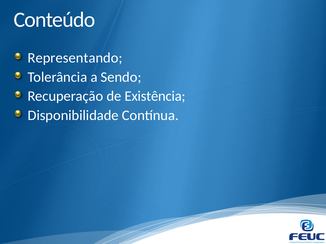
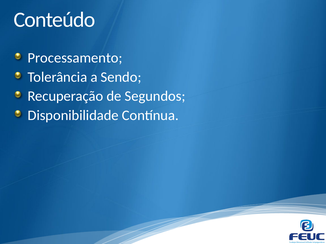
Representando: Representando -> Processamento (75, 58)
Existência: Existência -> Segundos (155, 96)
